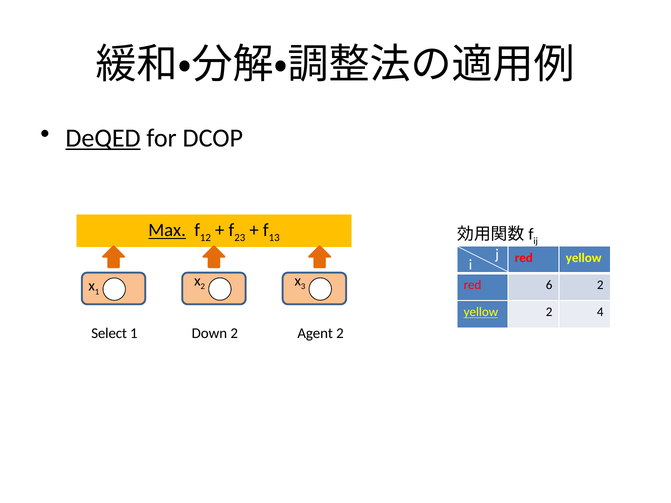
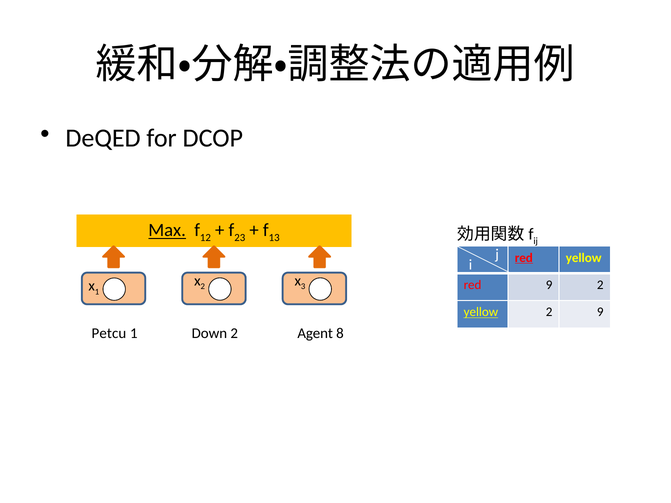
DeQED underline: present -> none (103, 138)
red underline: none -> present (524, 258)
red 6: 6 -> 9 (549, 285)
2 4: 4 -> 9 (600, 312)
Select: Select -> Petcu (109, 334)
Agent 2: 2 -> 8 (340, 334)
